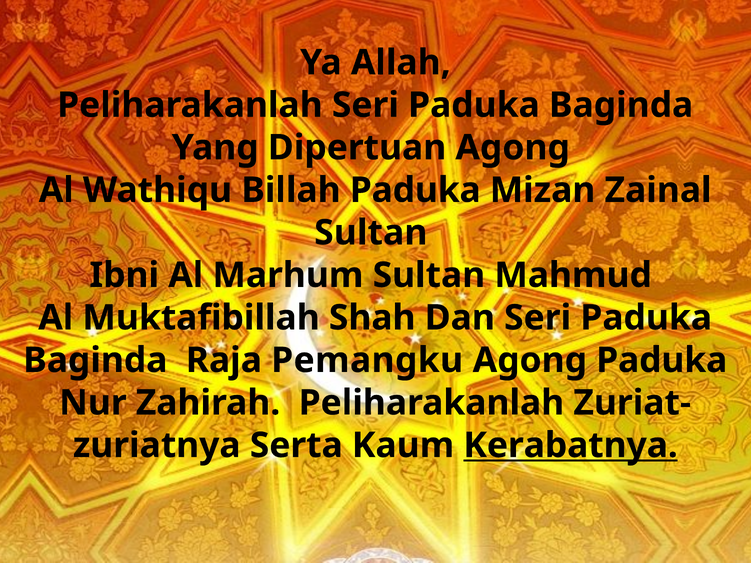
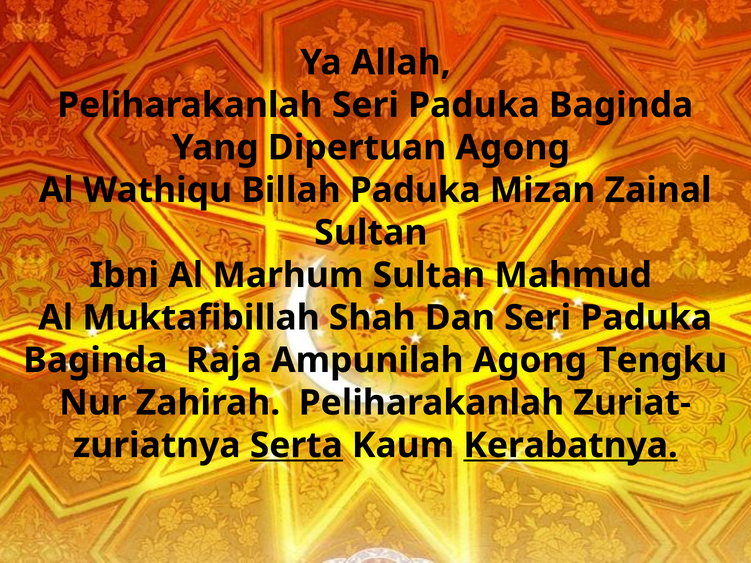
Pemangku: Pemangku -> Ampunilah (367, 360)
Agong Paduka: Paduka -> Tengku (662, 360)
Serta underline: none -> present (296, 446)
